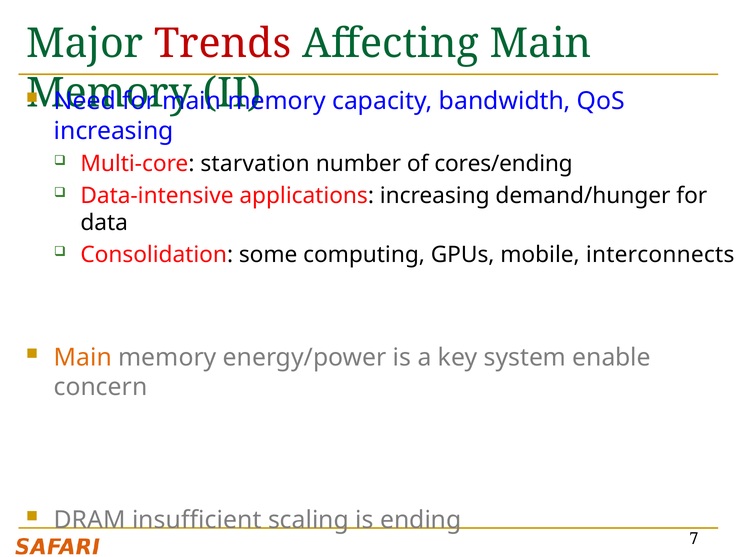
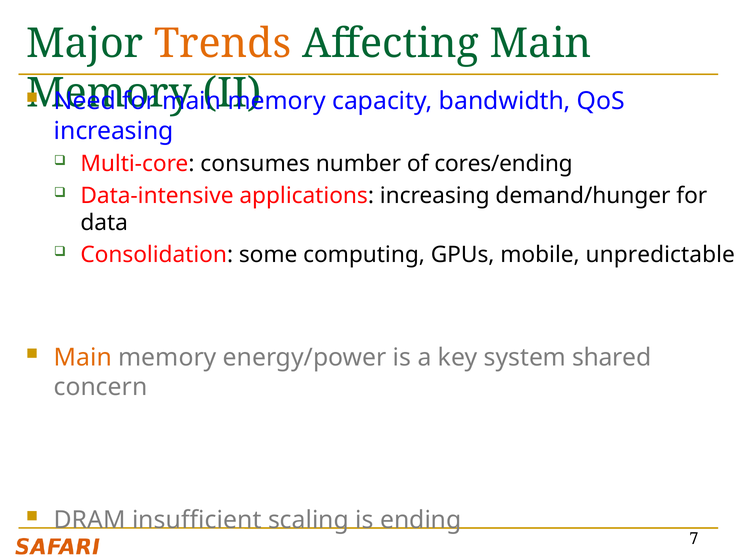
Trends colour: red -> orange (223, 44)
starvation: starvation -> consumes (255, 164)
interconnects: interconnects -> unpredictable (660, 255)
enable: enable -> shared (612, 358)
